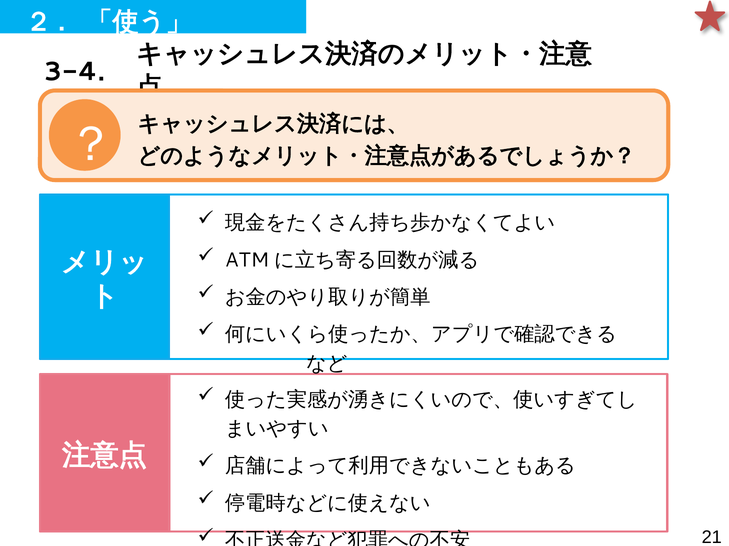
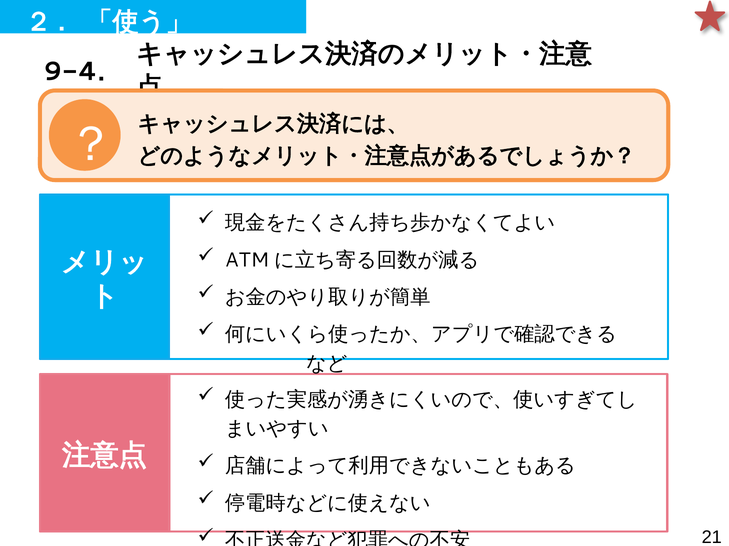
3-4: 3-4 -> 9-4 (74, 72)
